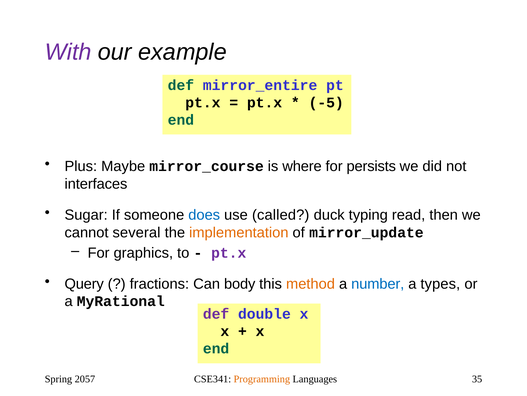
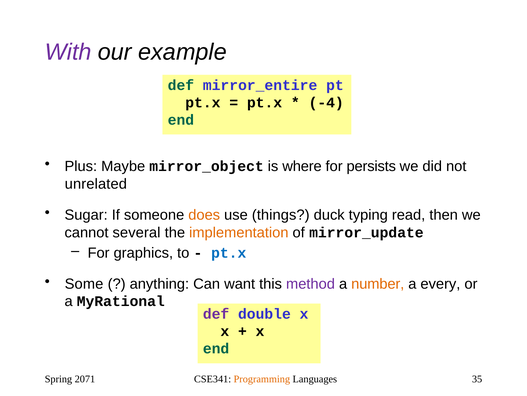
-5: -5 -> -4 (326, 102)
mirror_course: mirror_course -> mirror_object (207, 166)
interfaces: interfaces -> unrelated (96, 184)
does colour: blue -> orange (204, 214)
called: called -> things (281, 214)
pt.x colour: purple -> blue (229, 253)
Query: Query -> Some (84, 283)
fractions: fractions -> anything (159, 283)
body: body -> want (240, 283)
method colour: orange -> purple (310, 283)
number colour: blue -> orange (378, 283)
types: types -> every (440, 283)
2057: 2057 -> 2071 (85, 378)
